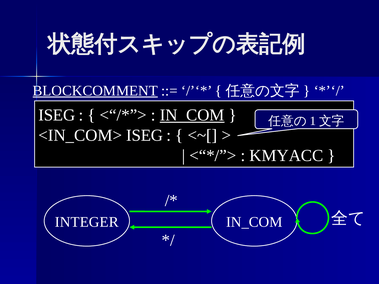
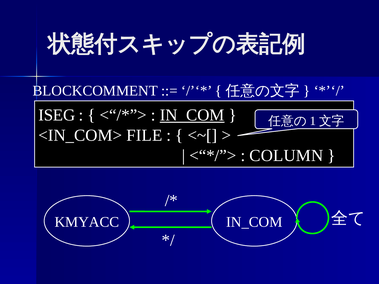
BLOCKCOMMENT underline: present -> none (95, 91)
<IN_COM> ISEG: ISEG -> FILE (144, 135)
KMYACC: KMYACC -> COLUMN (286, 156)
INTEGER: INTEGER -> KMYACC (87, 222)
